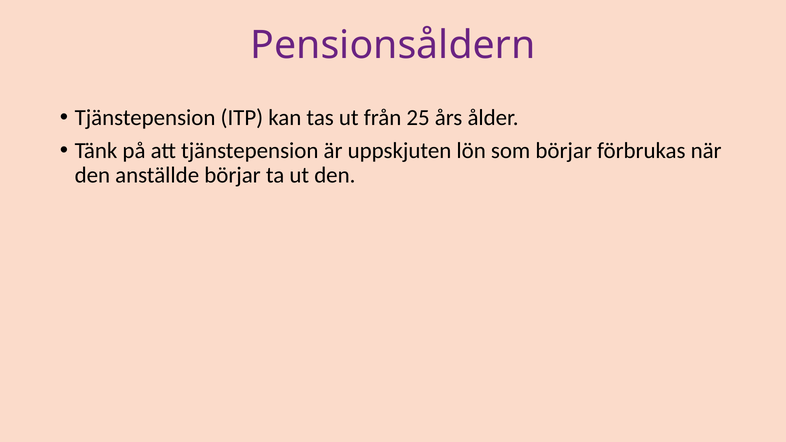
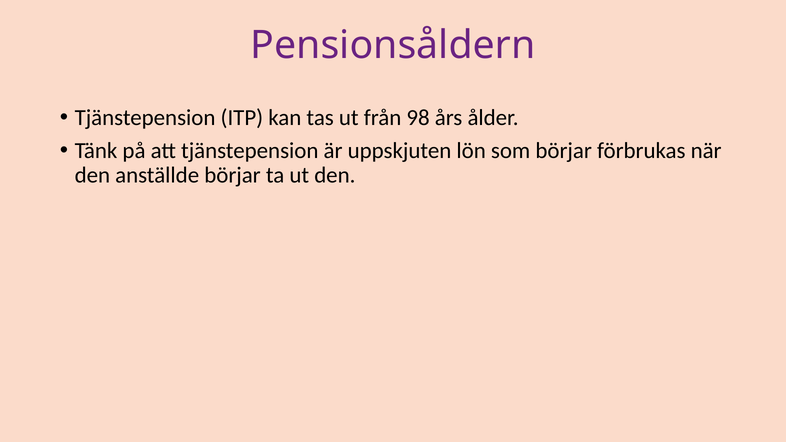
25: 25 -> 98 (418, 118)
